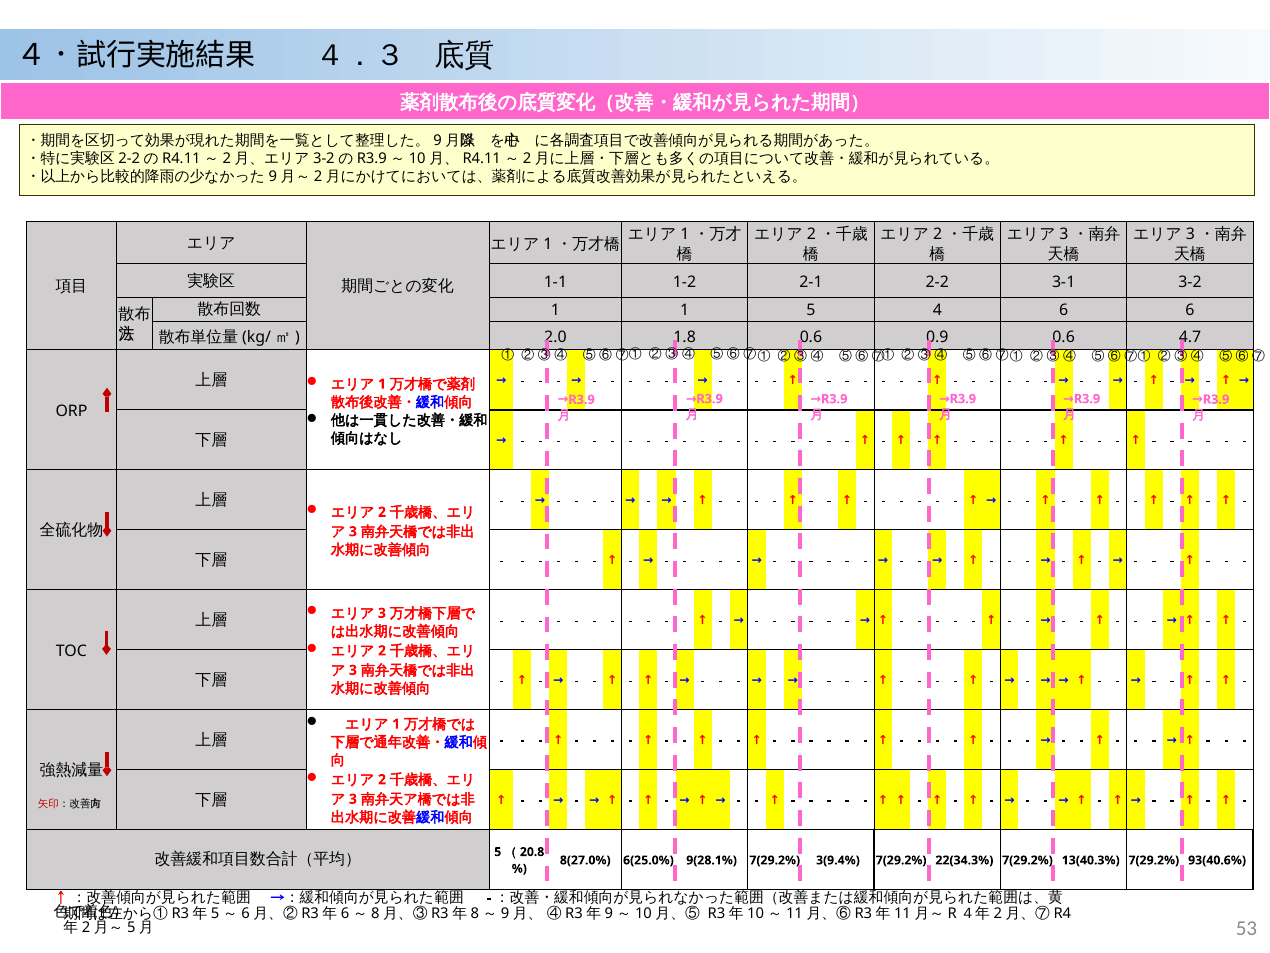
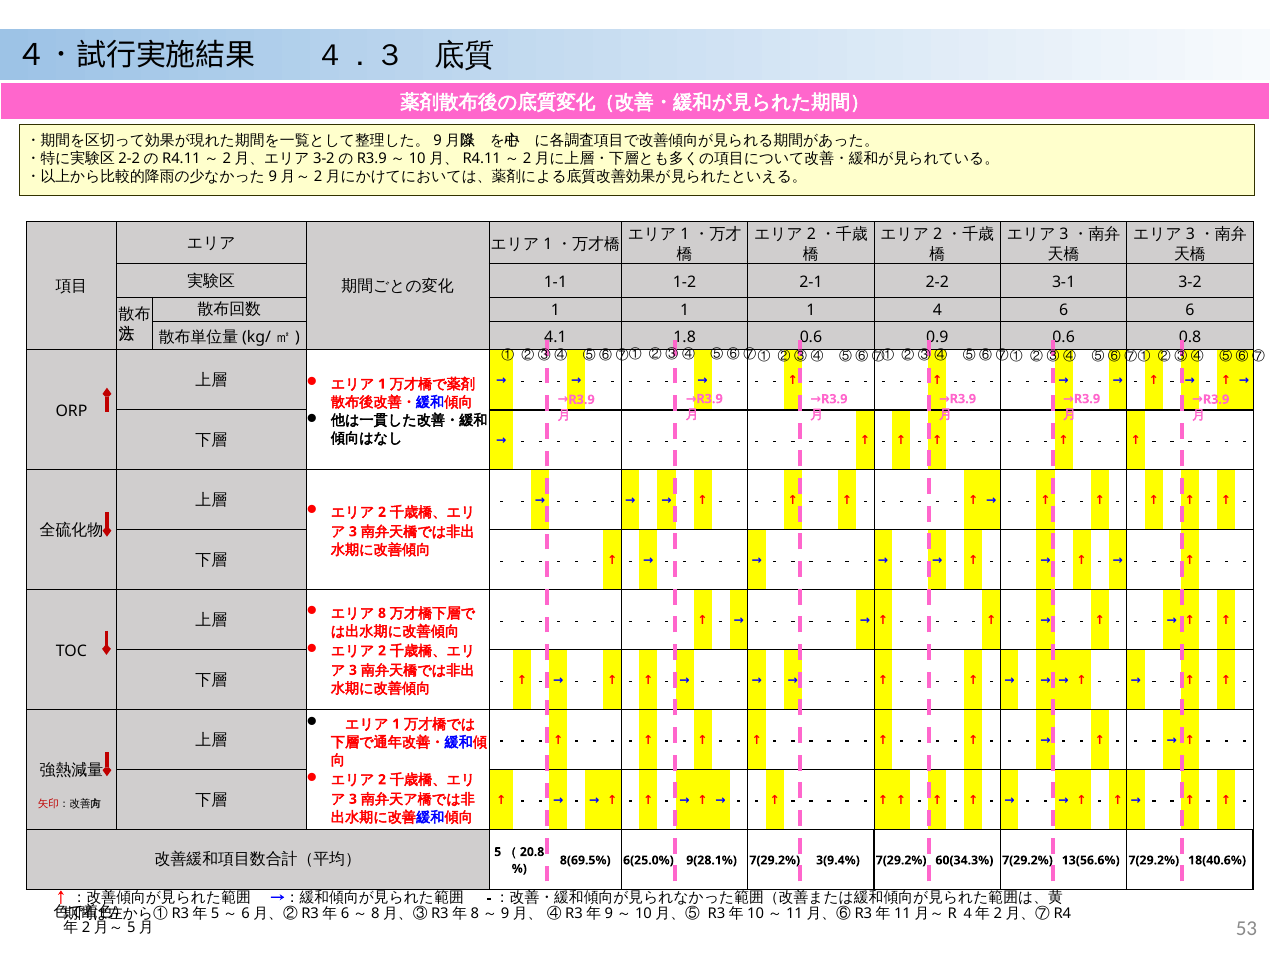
1 1 5: 5 -> 1 (811, 310)
2.0: 2.0 -> 4.1 (555, 337)
4.7: 4.7 -> 0.8 (1190, 337)
3: 3 -> 8 (382, 613)
8(27.0%: 8(27.0% -> 8(69.5% (585, 860)
22(34.3%: 22(34.3% -> 60(34.3% (964, 860)
13(40.3%: 13(40.3% -> 13(56.6% (1091, 860)
93(40.6%: 93(40.6% -> 18(40.6% (1217, 860)
